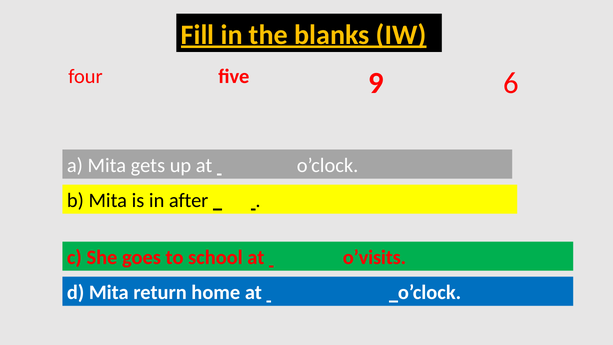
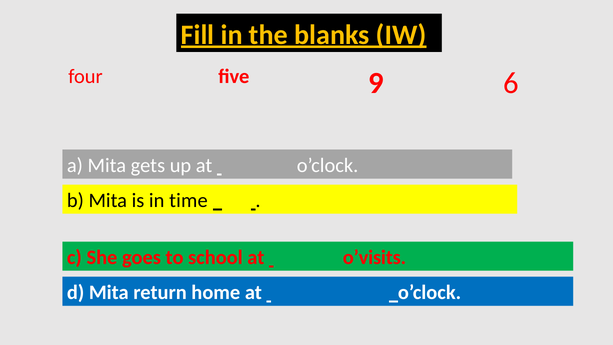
after: after -> time (188, 200)
